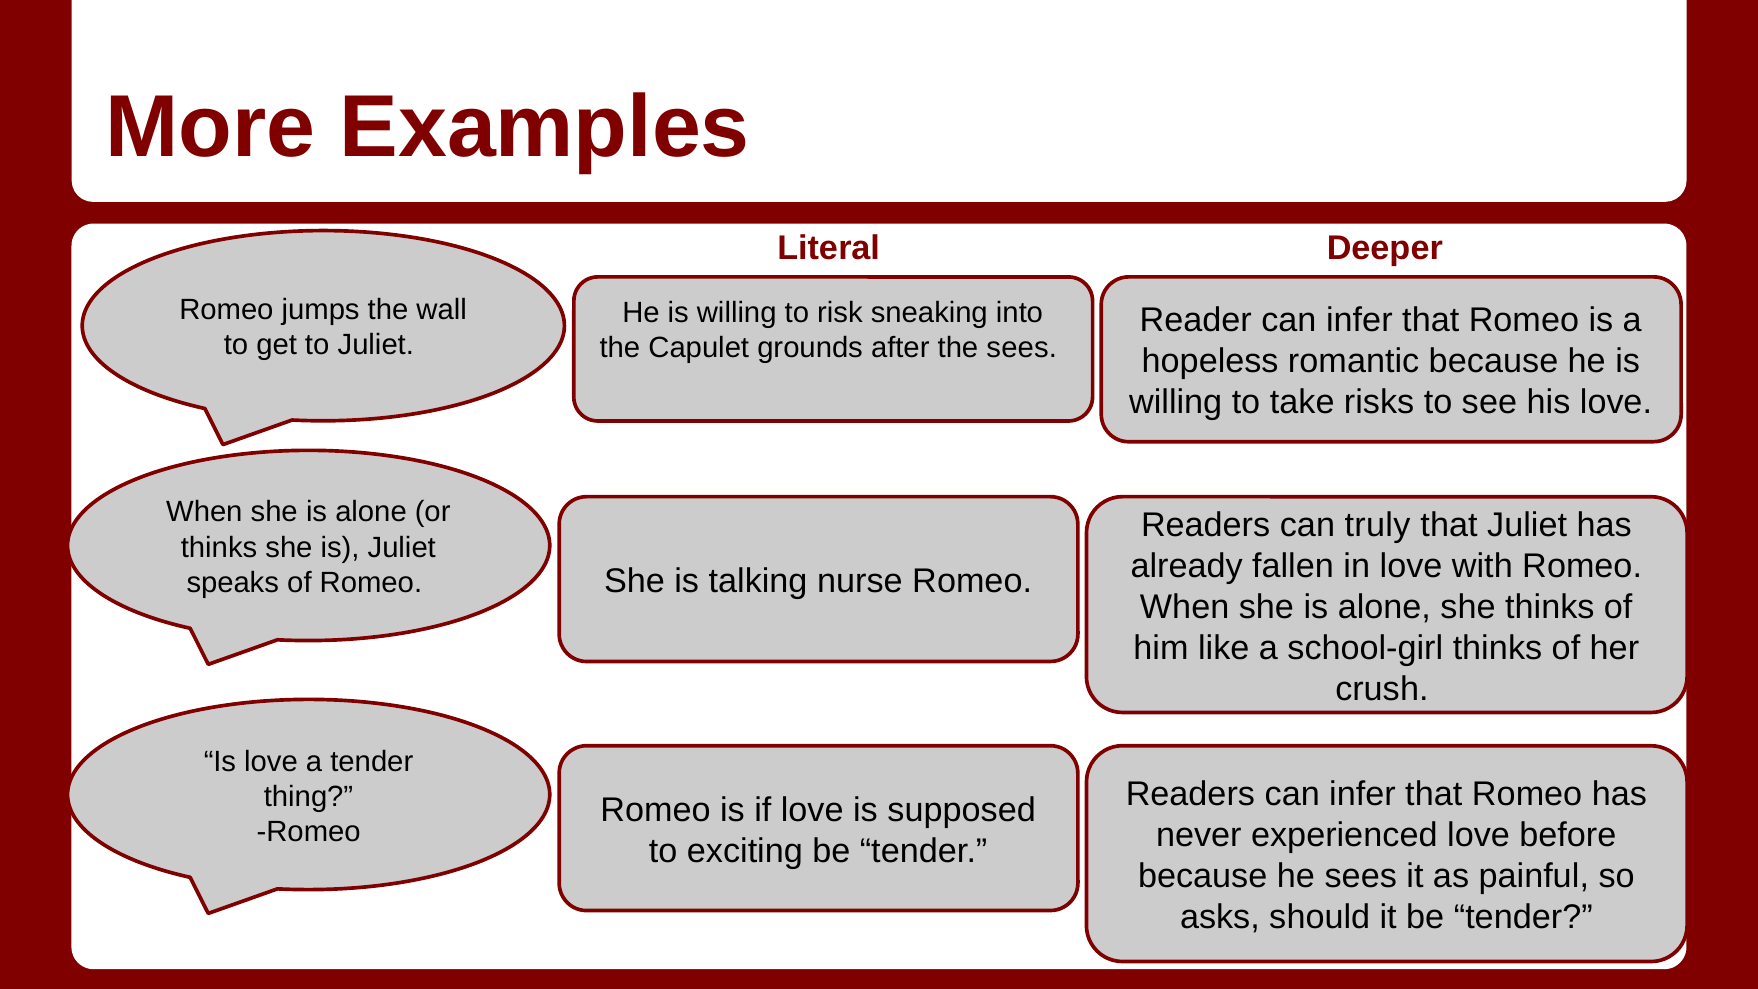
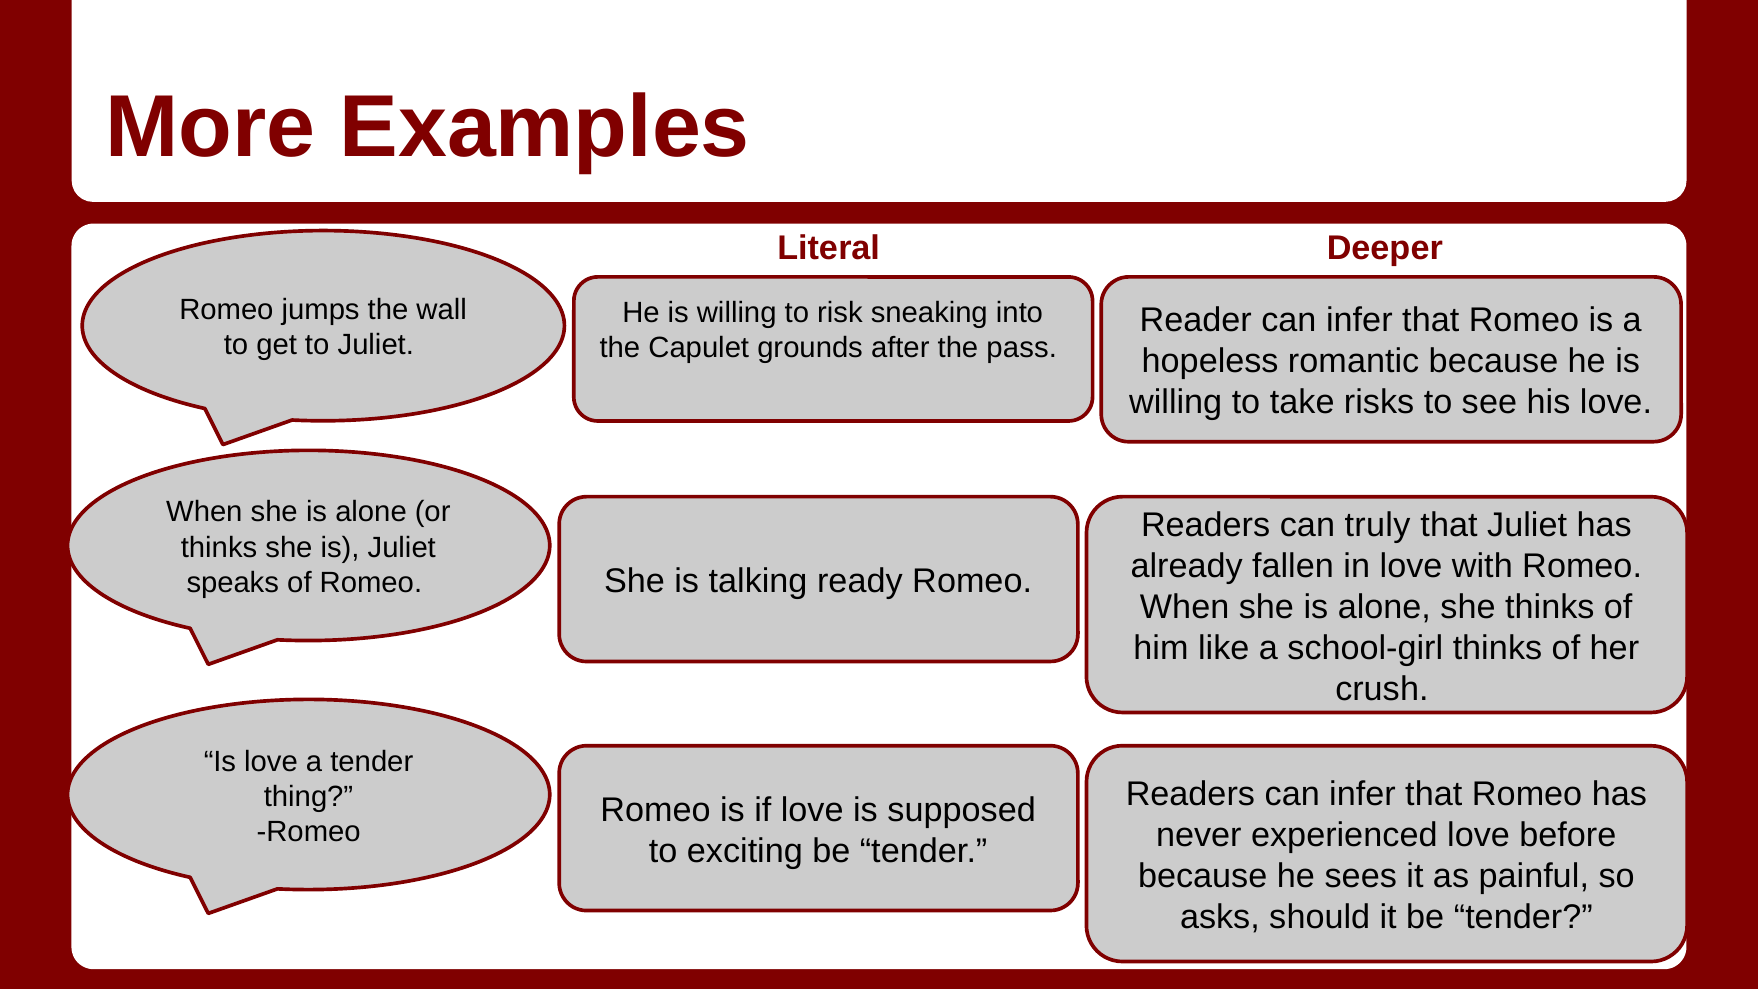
the sees: sees -> pass (1022, 348)
nurse: nurse -> ready (860, 581)
